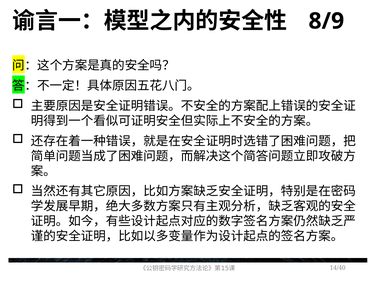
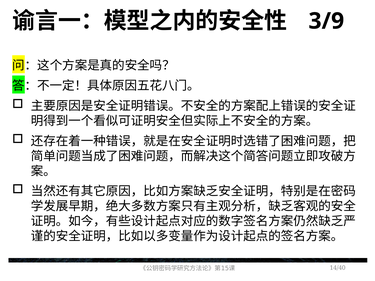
8/9: 8/9 -> 3/9 (326, 21)
